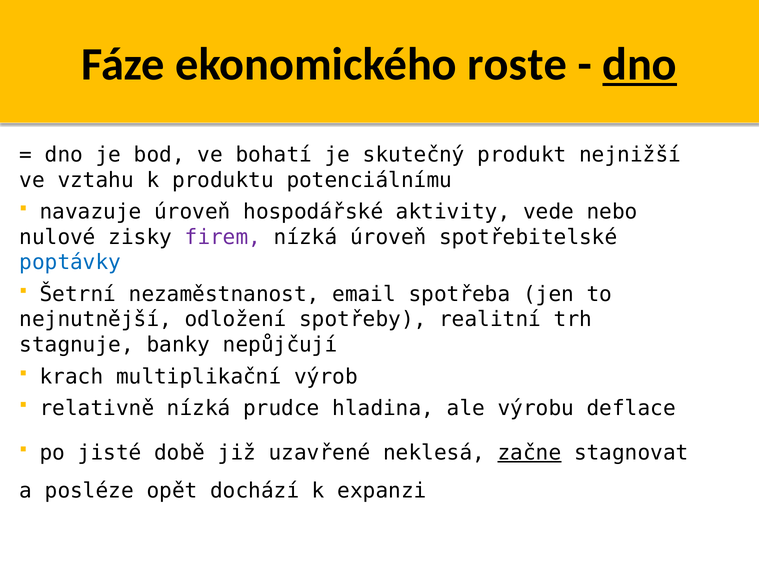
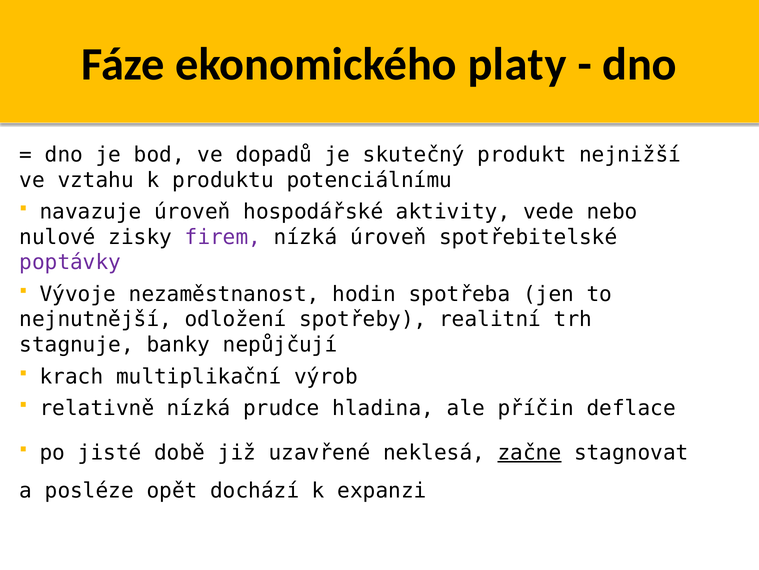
roste: roste -> platy (517, 65)
dno underline: present -> none (640, 65)
bohatí: bohatí -> dopadů (274, 155)
poptávky colour: blue -> purple (70, 262)
Šetrní: Šetrní -> Vývoje (78, 294)
email: email -> hodin (364, 294)
výrobu: výrobu -> příčin (536, 408)
